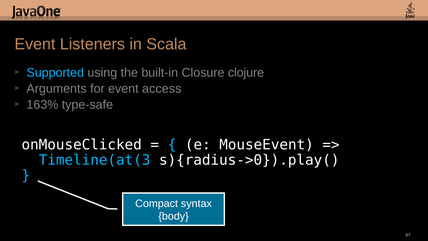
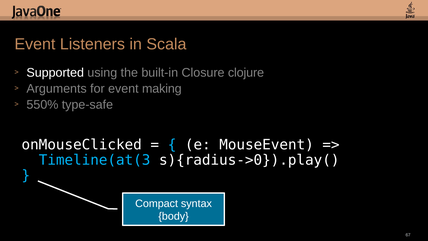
Supported colour: light blue -> white (55, 73)
access: access -> making (162, 89)
163%: 163% -> 550% (42, 105)
